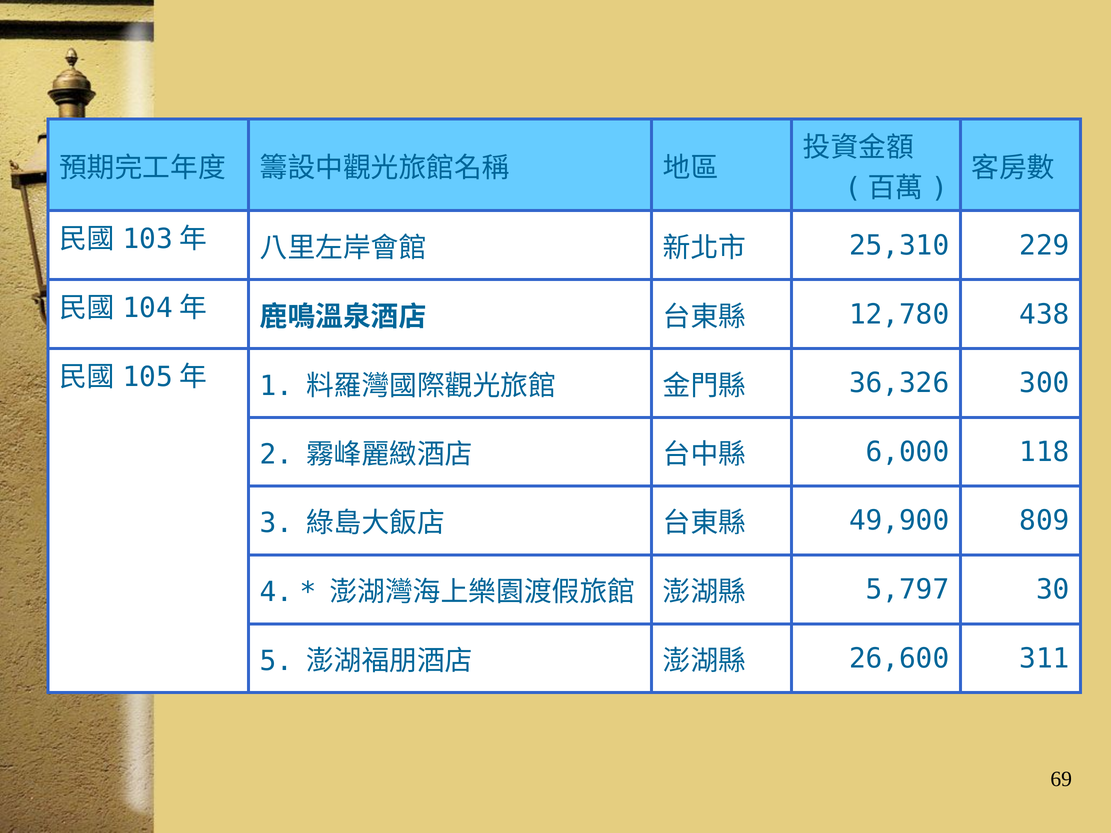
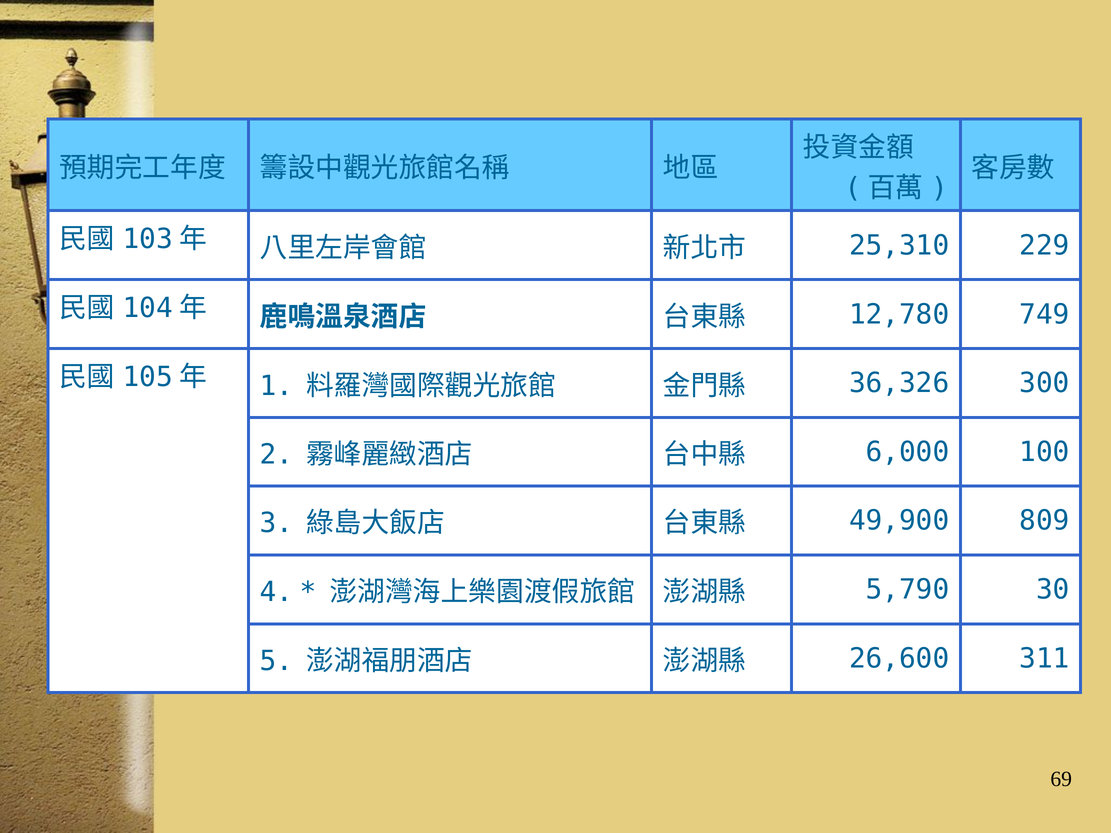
438: 438 -> 749 (1044, 315)
118: 118 -> 100 (1044, 452)
5,797: 5,797 -> 5,790 (908, 590)
